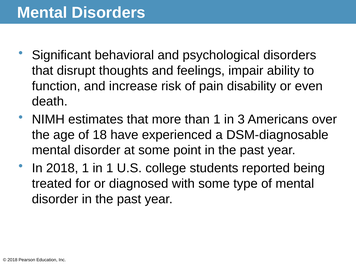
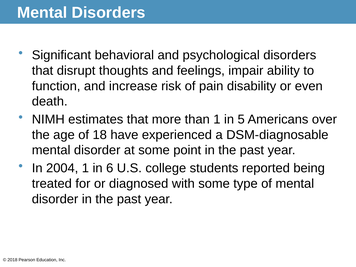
3: 3 -> 5 (241, 119)
In 2018: 2018 -> 2004 (62, 168)
in 1: 1 -> 6 (110, 168)
